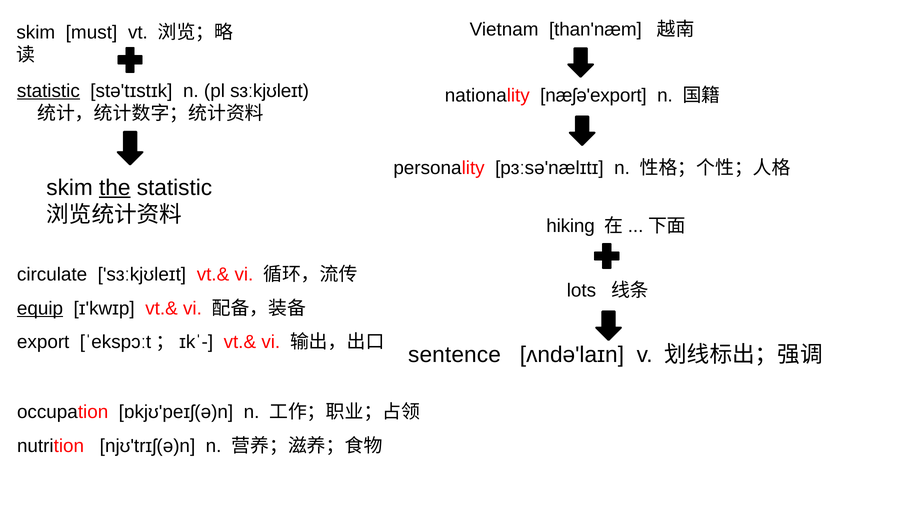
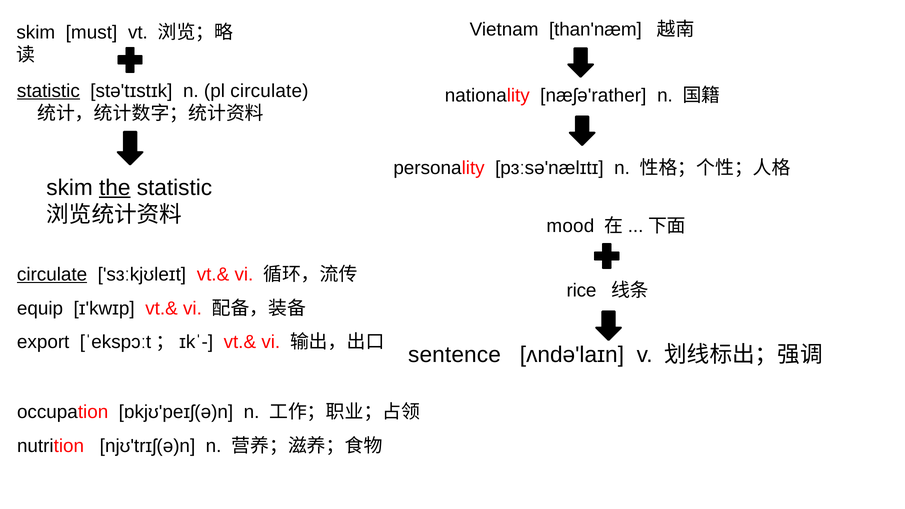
pl sɜːkjʊleɪt: sɜːkjʊleɪt -> circulate (269, 91)
næʃə'export: næʃə'export -> næʃə'rather (593, 96)
hiking: hiking -> mood (570, 226)
circulate underline: none -> present (52, 274)
lots: lots -> rice (582, 290)
equip underline: present -> none (40, 308)
